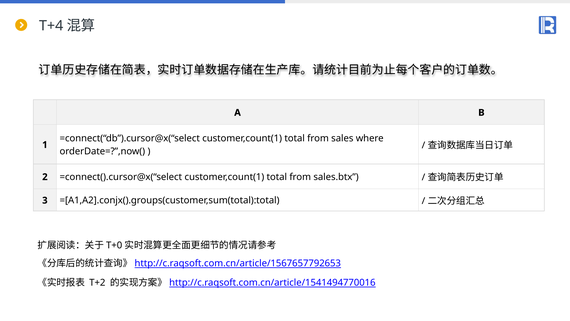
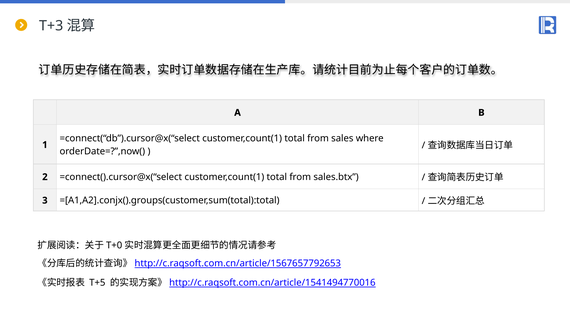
T+4: T+4 -> T+3 (51, 26)
T+2: T+2 -> T+5 (97, 282)
